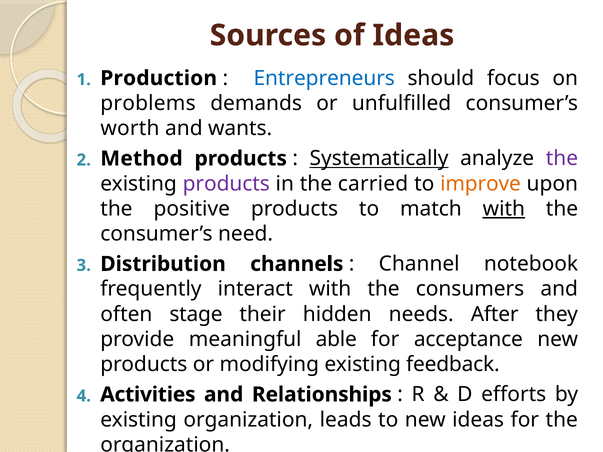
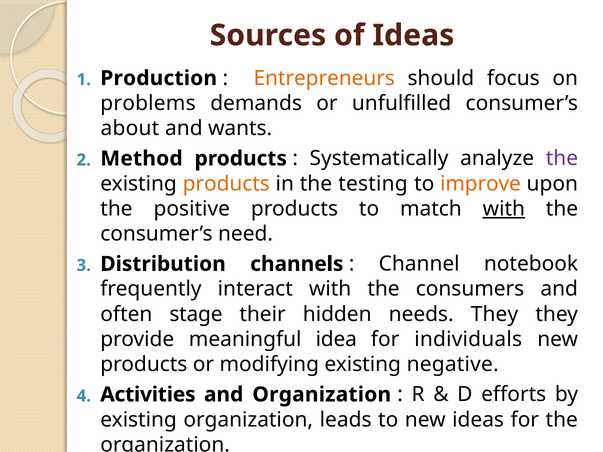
Entrepreneurs colour: blue -> orange (324, 78)
worth: worth -> about (130, 128)
Systematically underline: present -> none (379, 159)
products colour: purple -> orange (226, 184)
carried: carried -> testing (373, 184)
needs After: After -> They (494, 314)
able: able -> idea (336, 339)
acceptance: acceptance -> individuals (468, 339)
feedback: feedback -> negative (453, 365)
and Relationships: Relationships -> Organization (322, 395)
